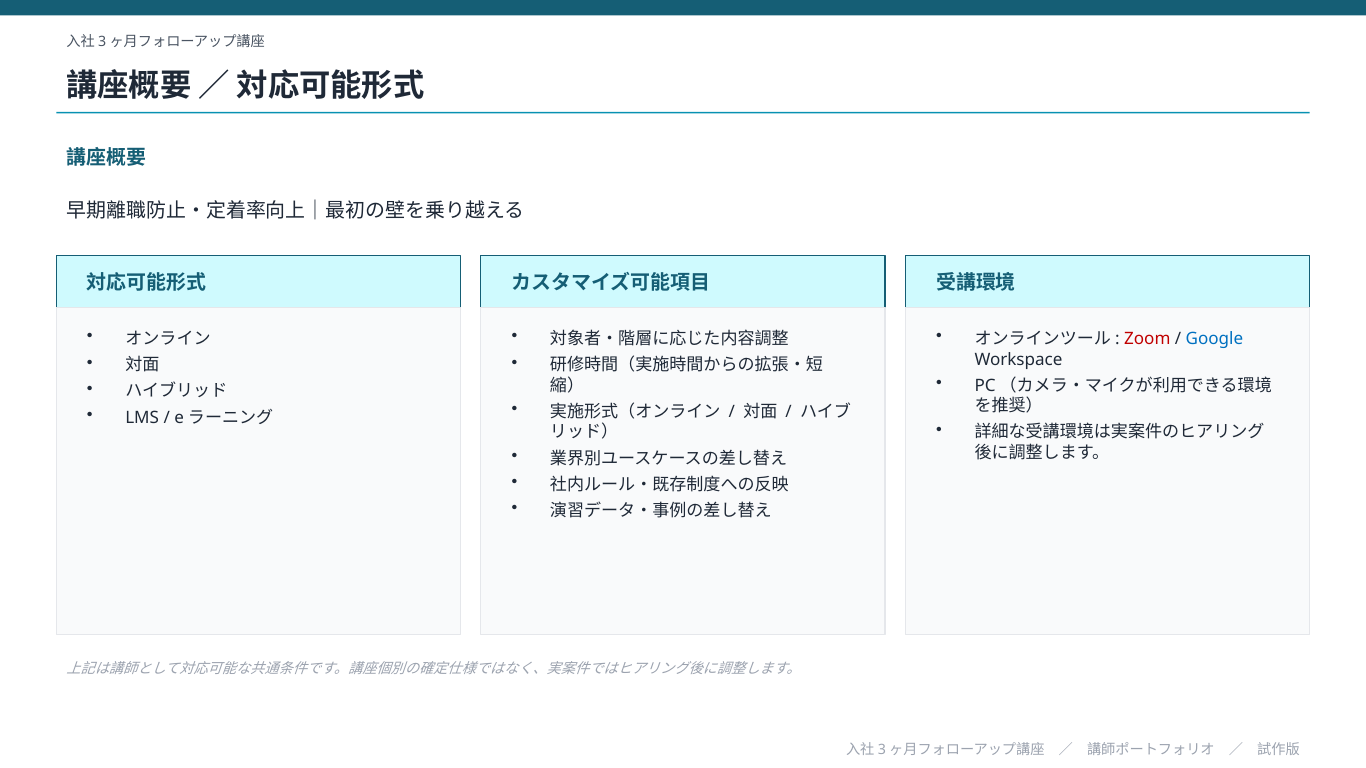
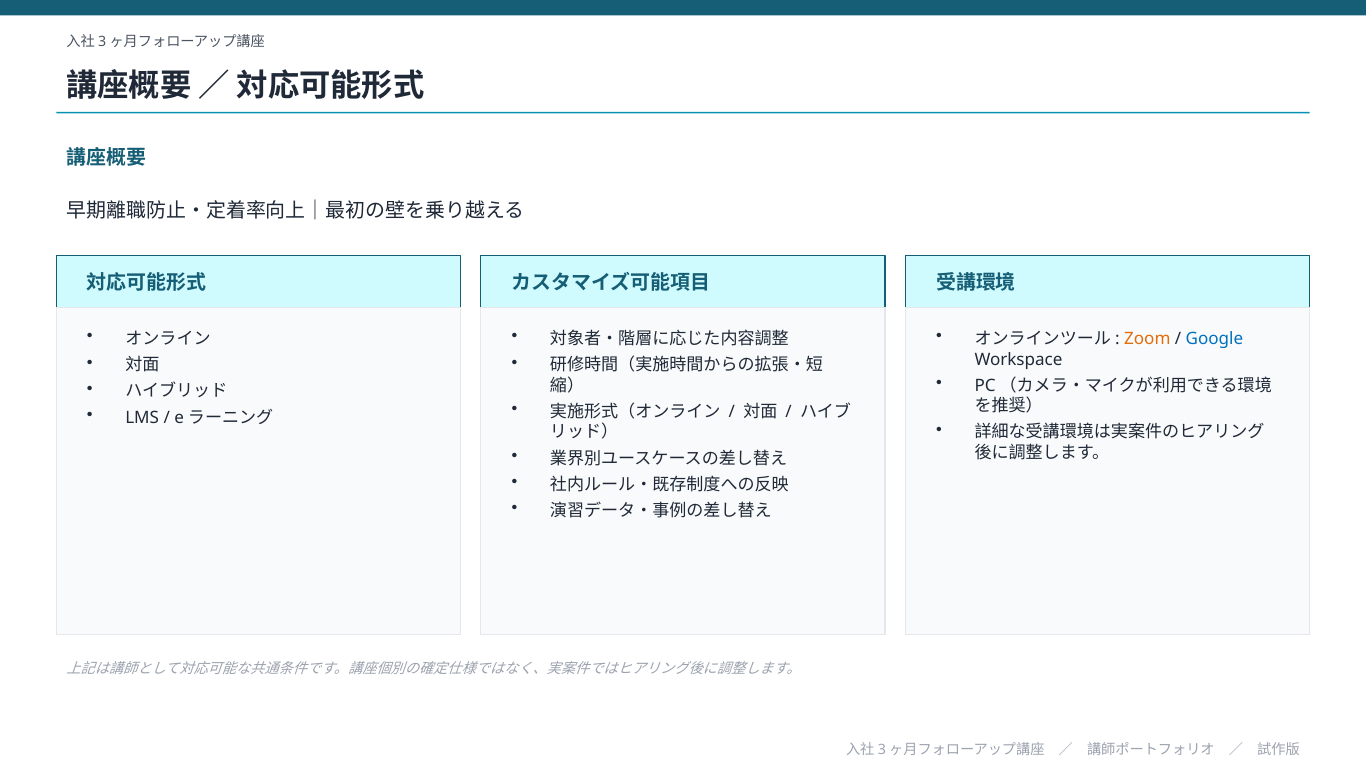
Zoom colour: red -> orange (1147, 339)
